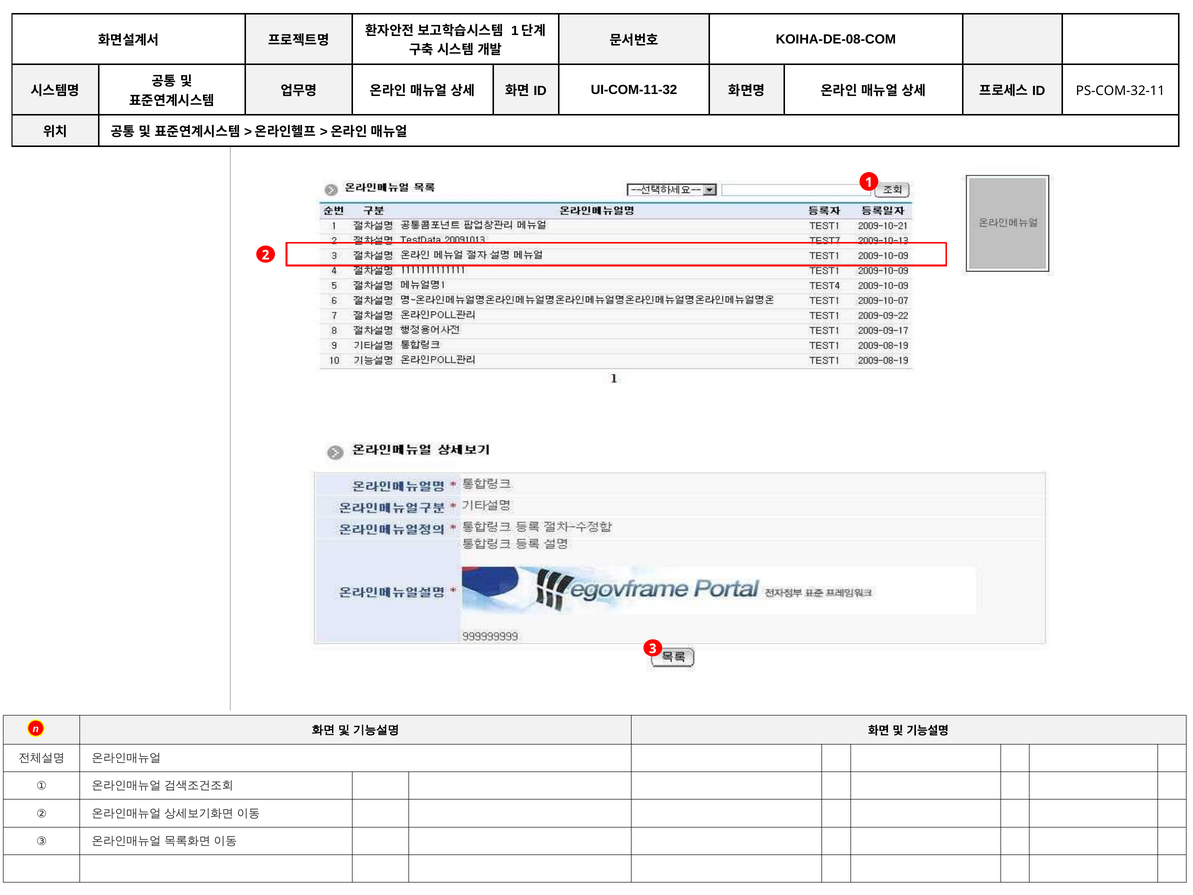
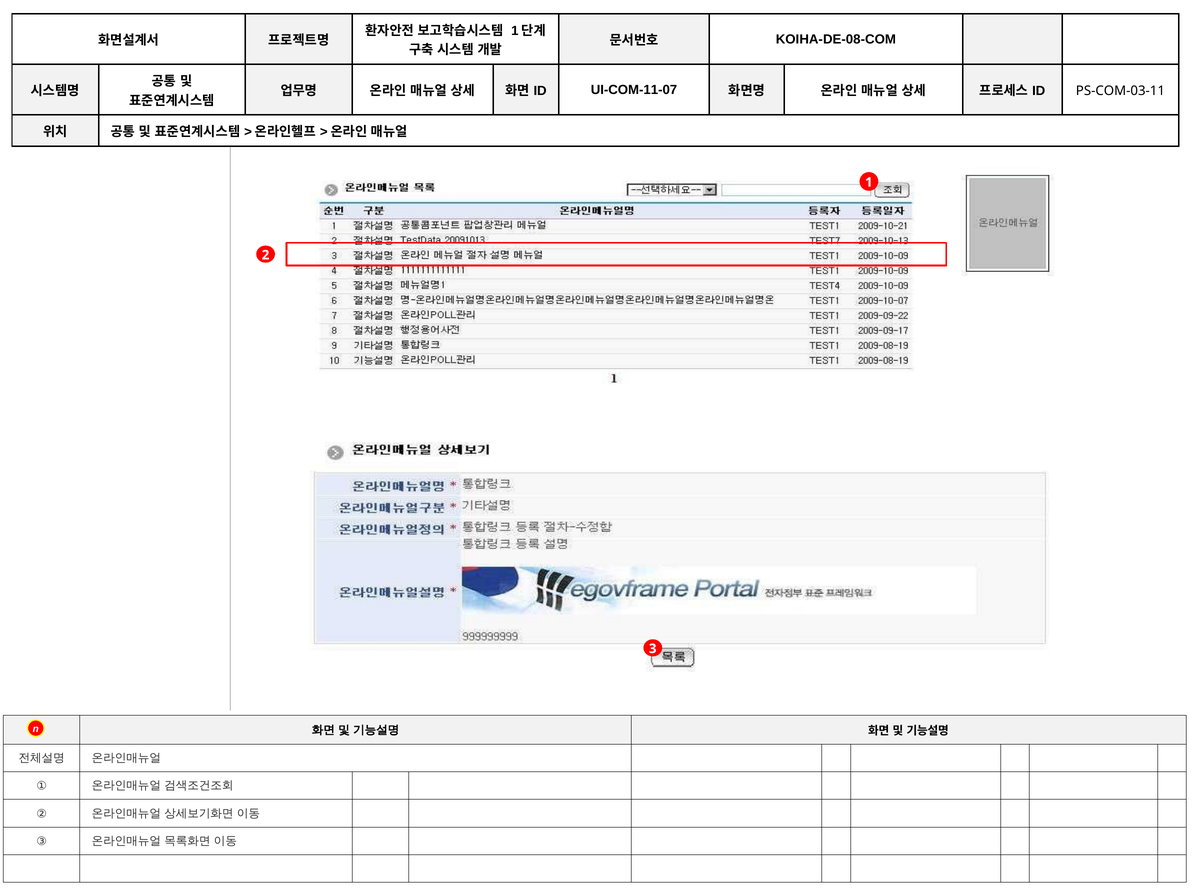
UI-COM-11-32: UI-COM-11-32 -> UI-COM-11-07 (634, 90)
PS-COM-32-11: PS-COM-32-11 -> PS-COM-03-11 (1120, 91)
